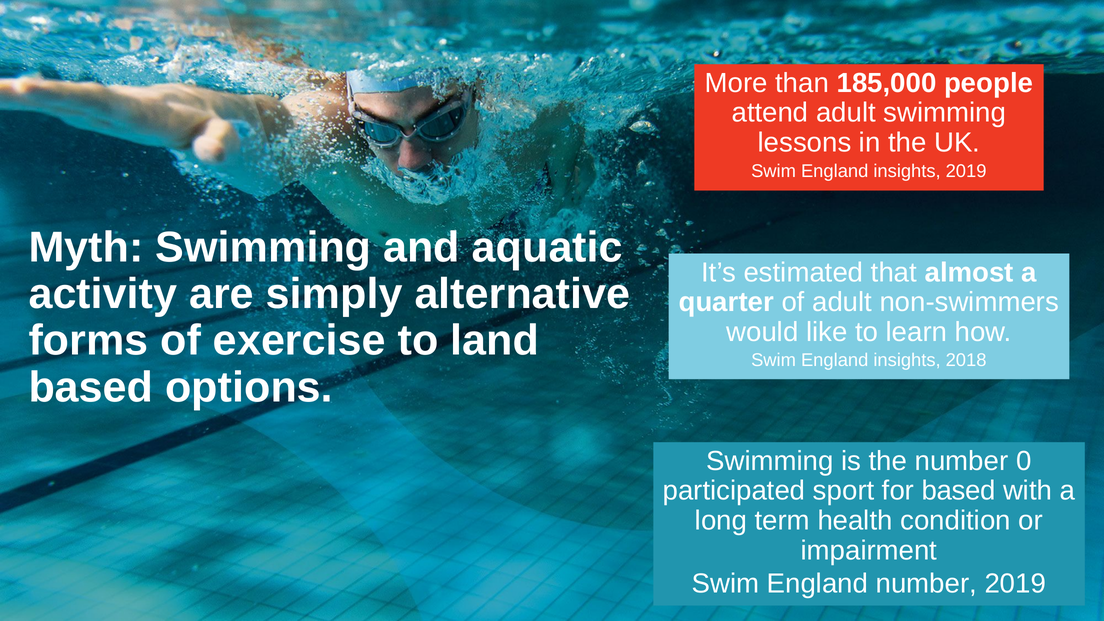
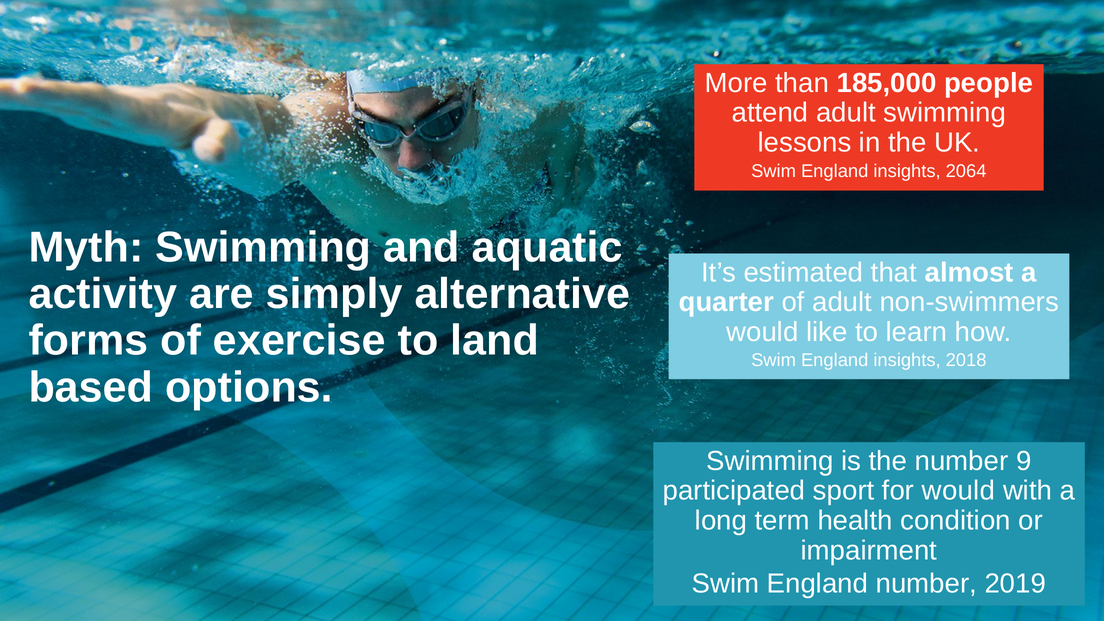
insights 2019: 2019 -> 2064 (966, 171)
0: 0 -> 9 (1024, 461)
for based: based -> would (958, 491)
